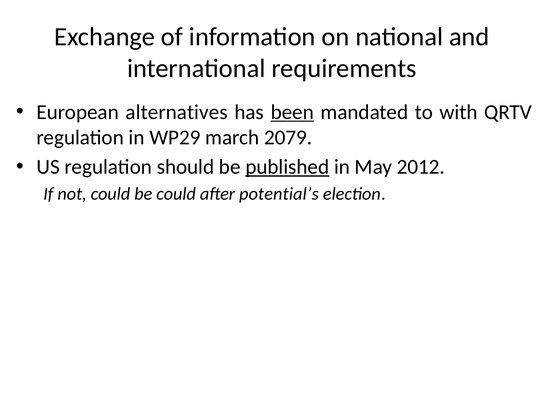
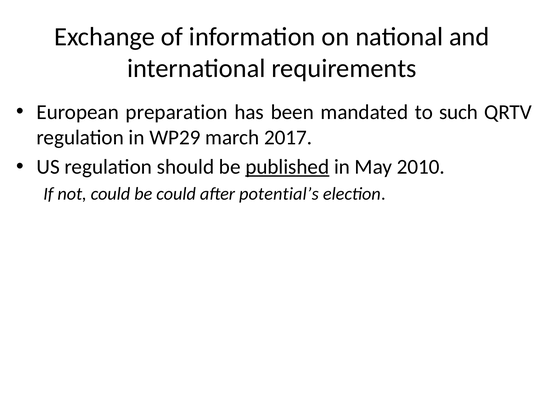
alternatives: alternatives -> preparation (177, 112)
been underline: present -> none (292, 112)
with: with -> such (459, 112)
2079: 2079 -> 2017 (288, 137)
2012: 2012 -> 2010 (421, 167)
